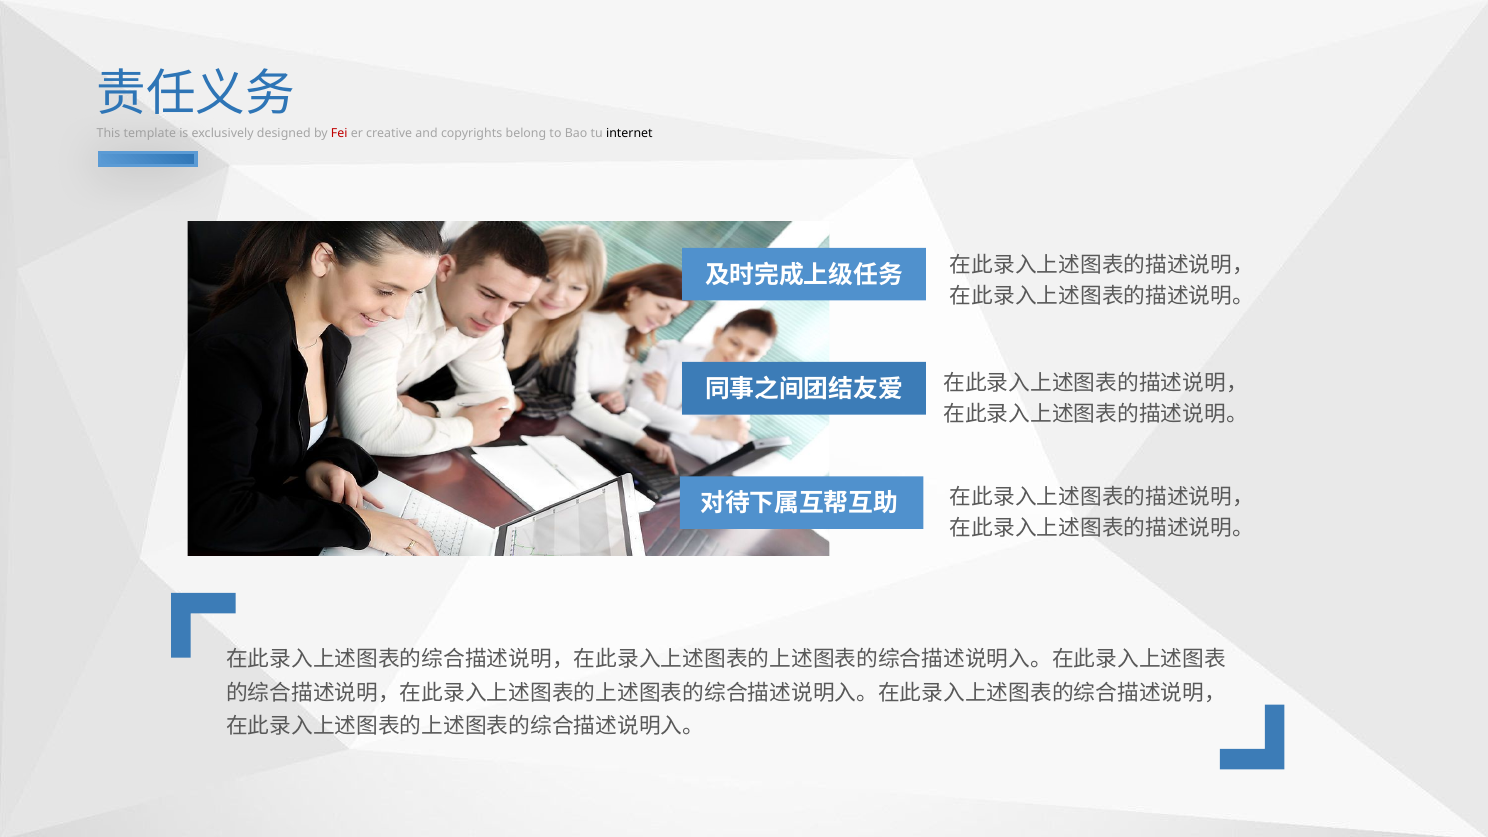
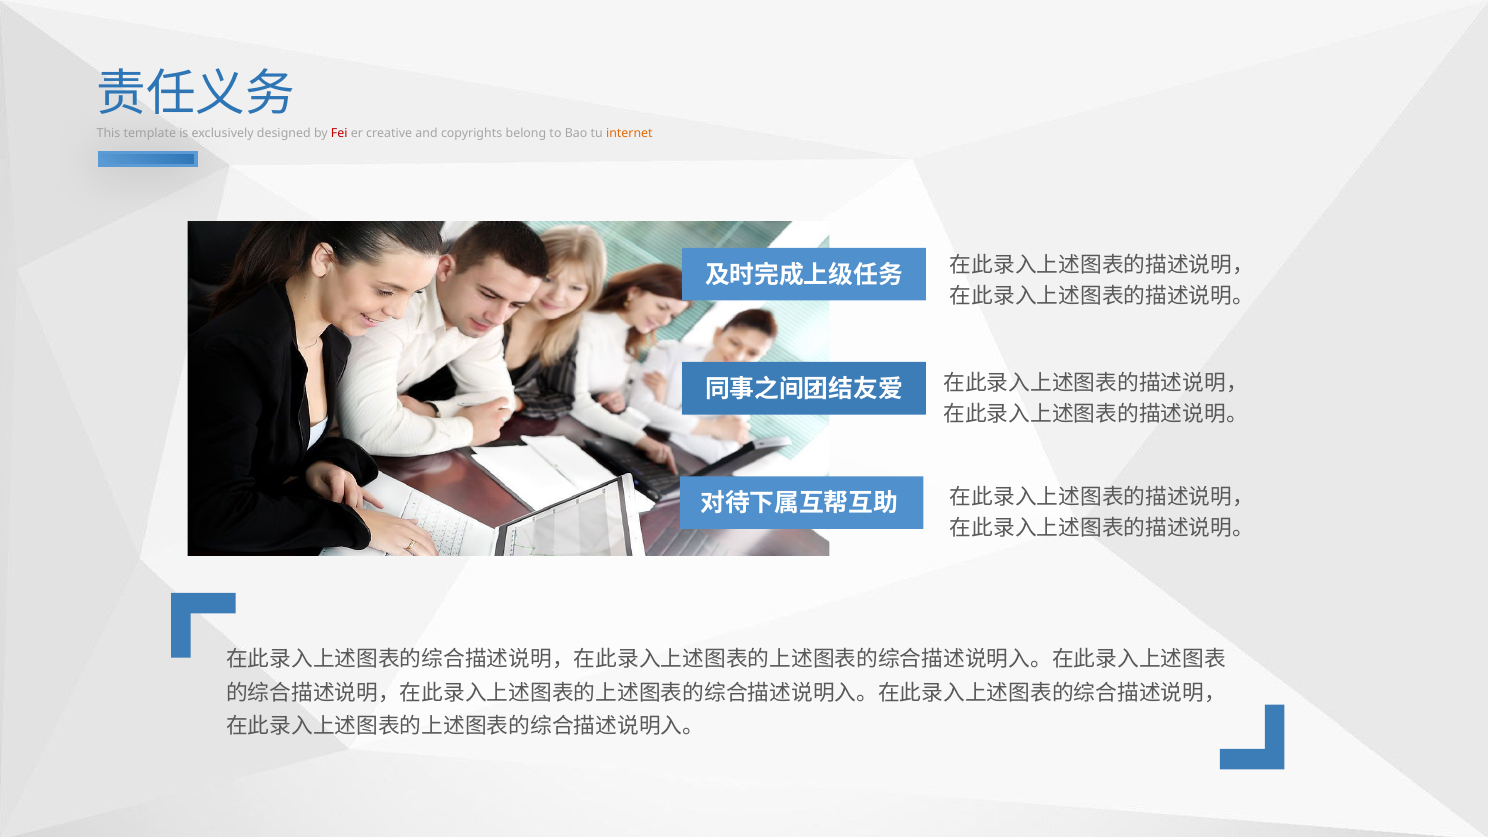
internet colour: black -> orange (629, 133)
